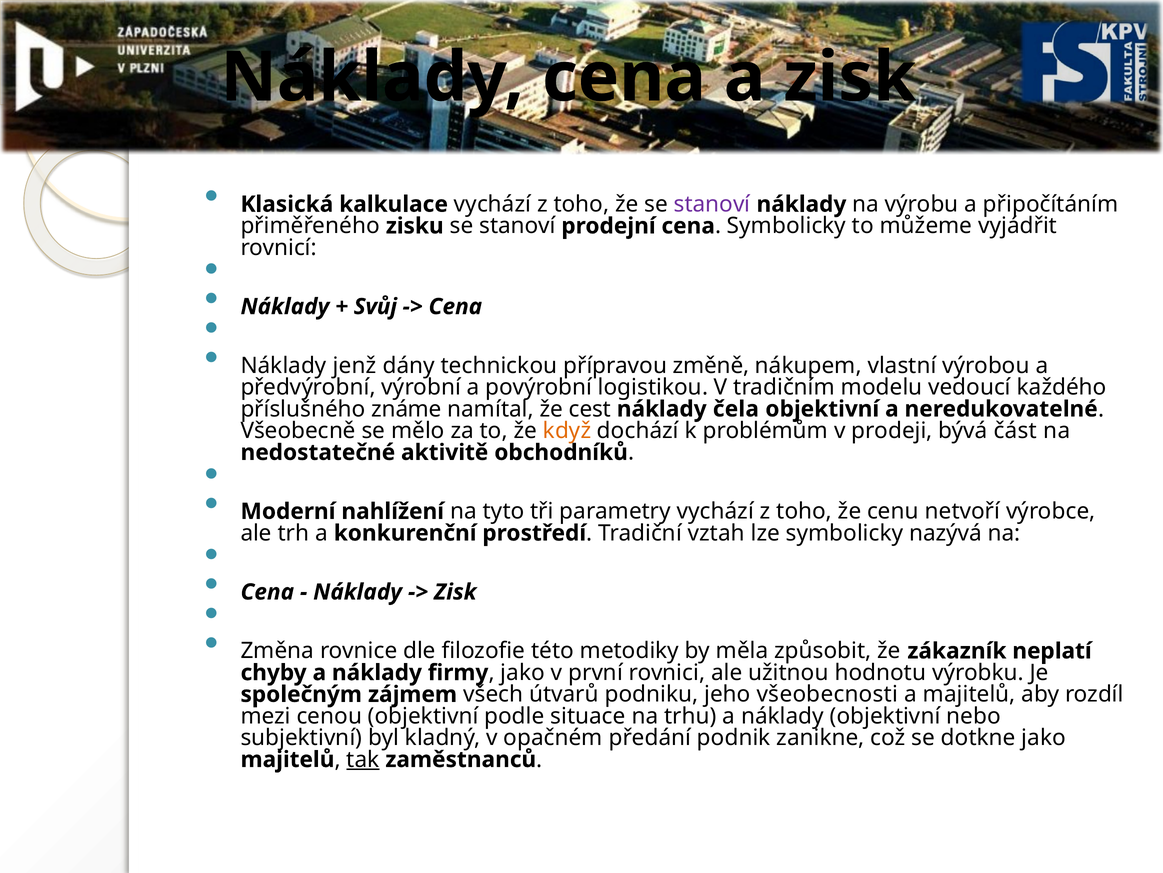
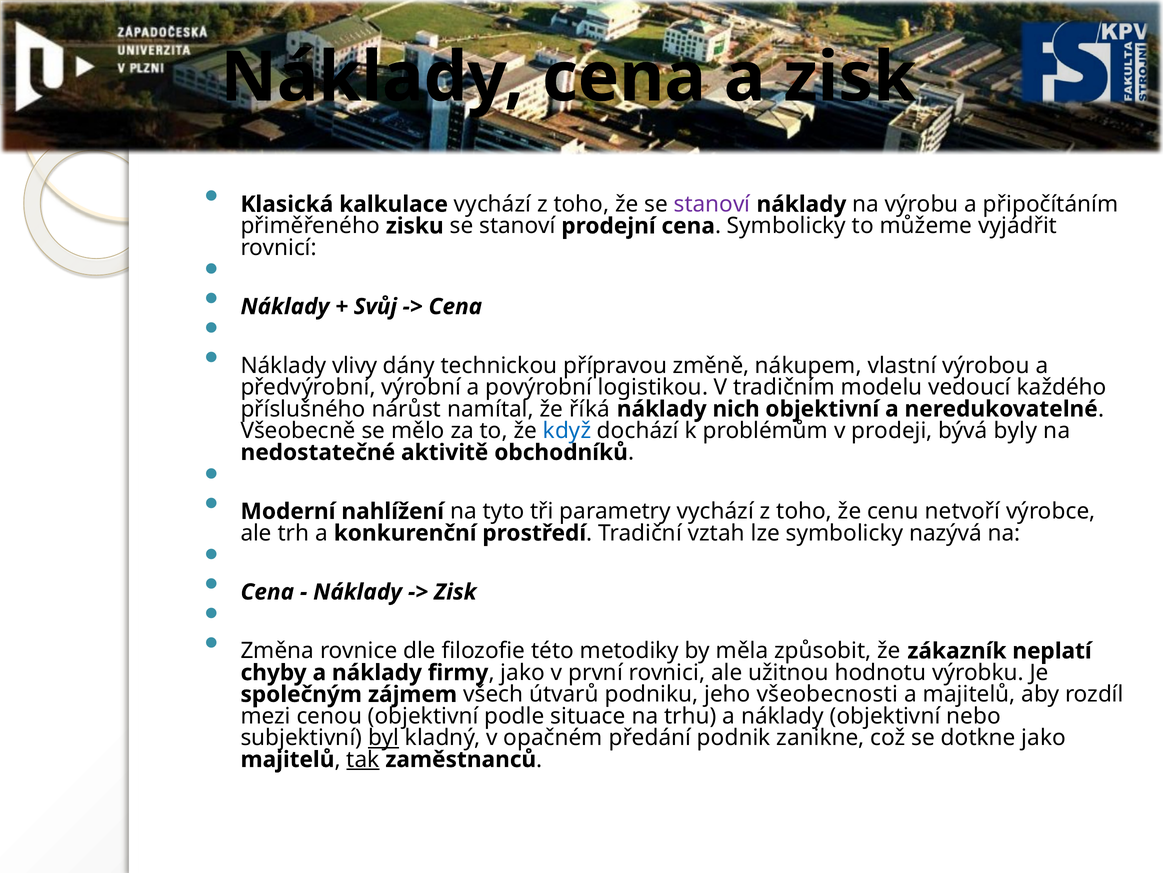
jenž: jenž -> vlivy (355, 365)
známe: známe -> nárůst (406, 409)
cest: cest -> říká (590, 409)
čela: čela -> nich (736, 409)
když colour: orange -> blue (567, 430)
část: část -> byly (1015, 430)
byl underline: none -> present (384, 737)
